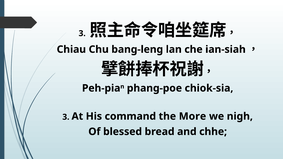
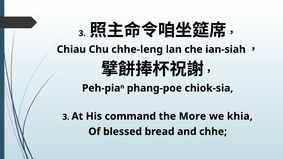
bang-leng: bang-leng -> chhe-leng (137, 49)
nigh: nigh -> khia (240, 116)
